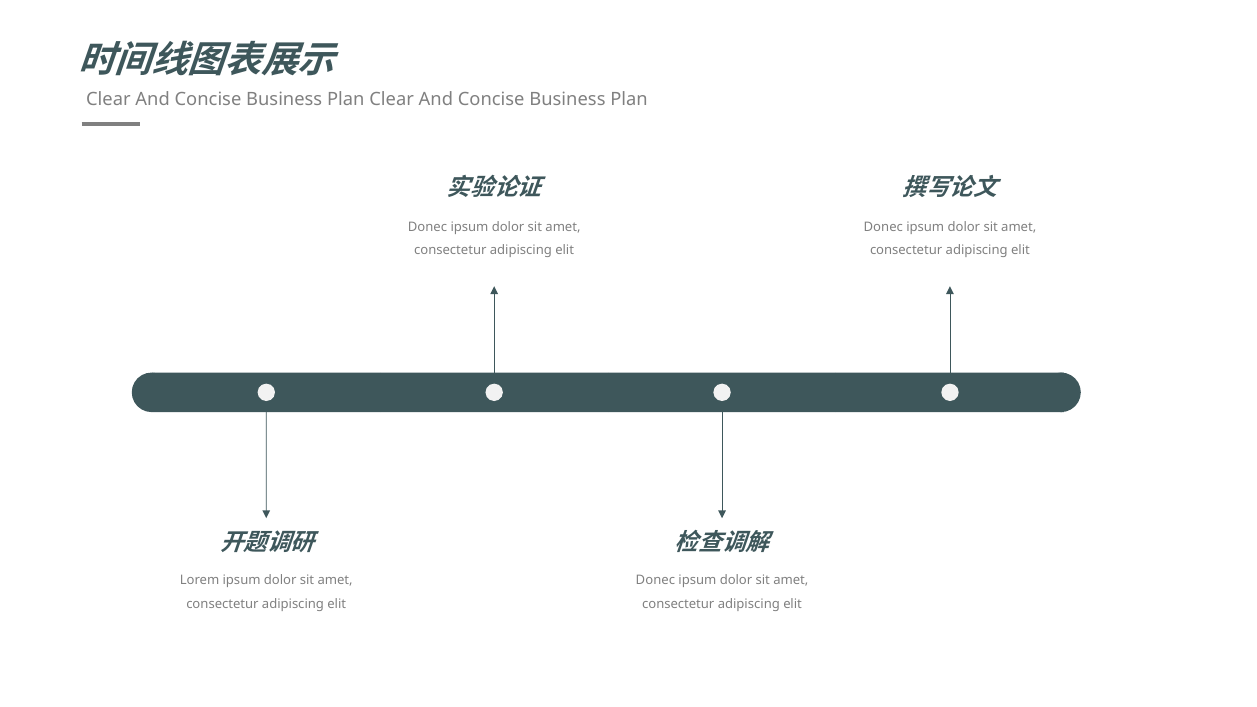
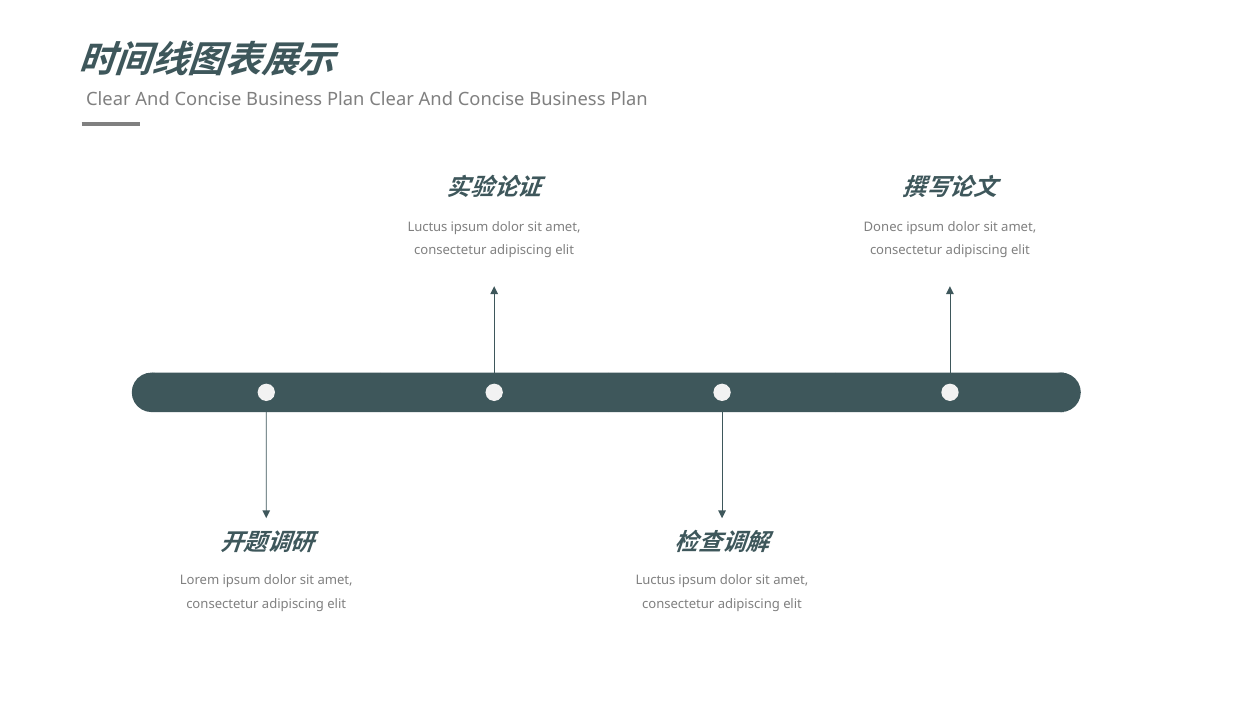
Donec: Donec -> Luctus (428, 227)
Donec: Donec -> Luctus (656, 580)
